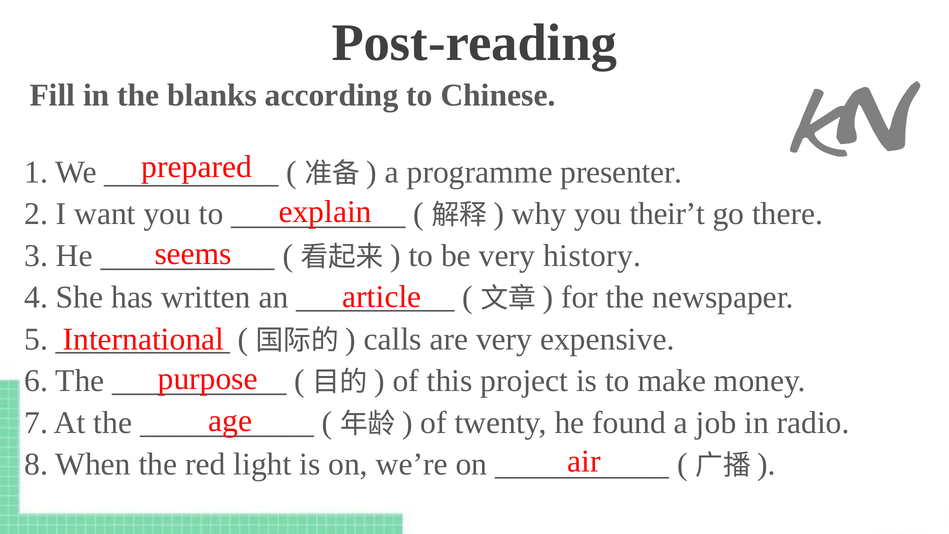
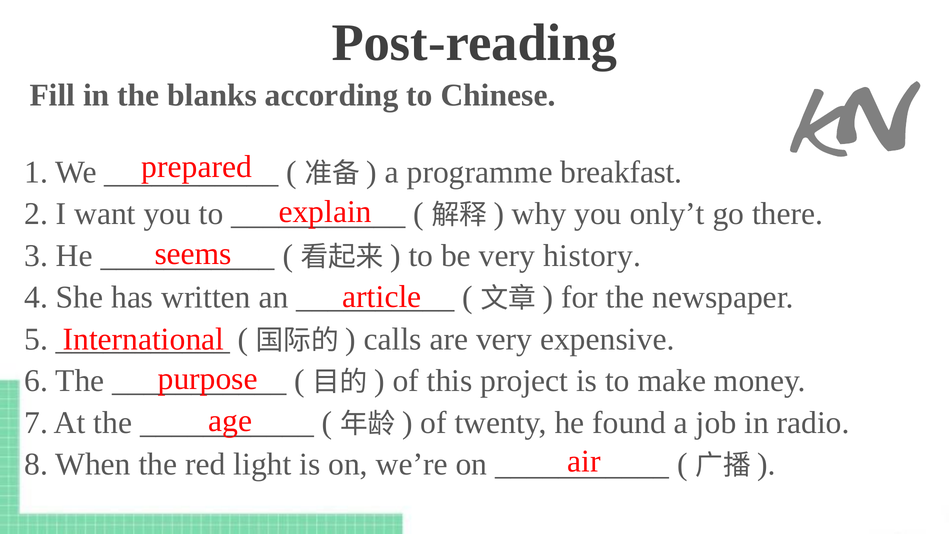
presenter: presenter -> breakfast (621, 172)
their’t: their’t -> only’t (667, 214)
